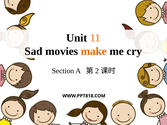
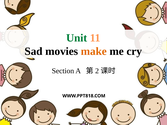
Unit colour: black -> green (77, 38)
